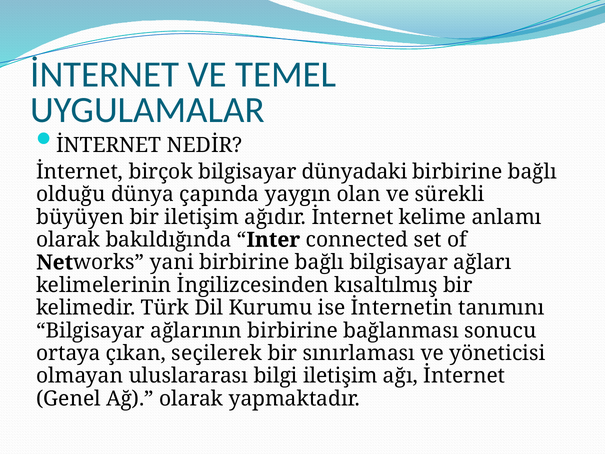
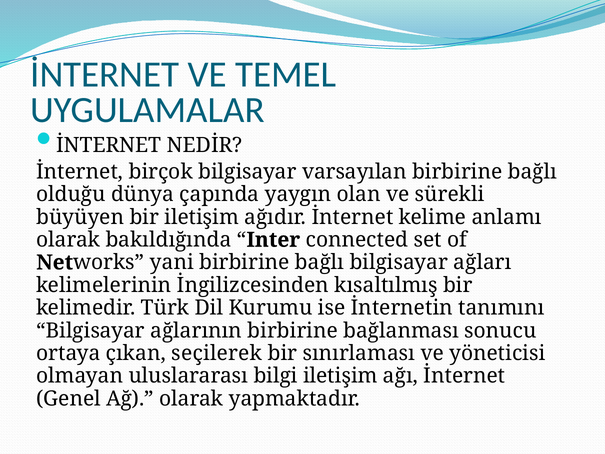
dünyadaki: dünyadaki -> varsayılan (354, 172)
